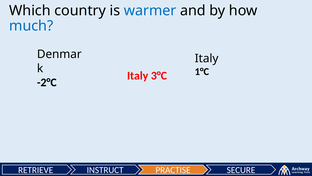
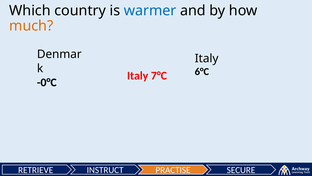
much colour: blue -> orange (31, 26)
1°C: 1°C -> 6°C (202, 72)
3°C: 3°C -> 7°C (159, 76)
-2°C: -2°C -> -0°C (47, 82)
